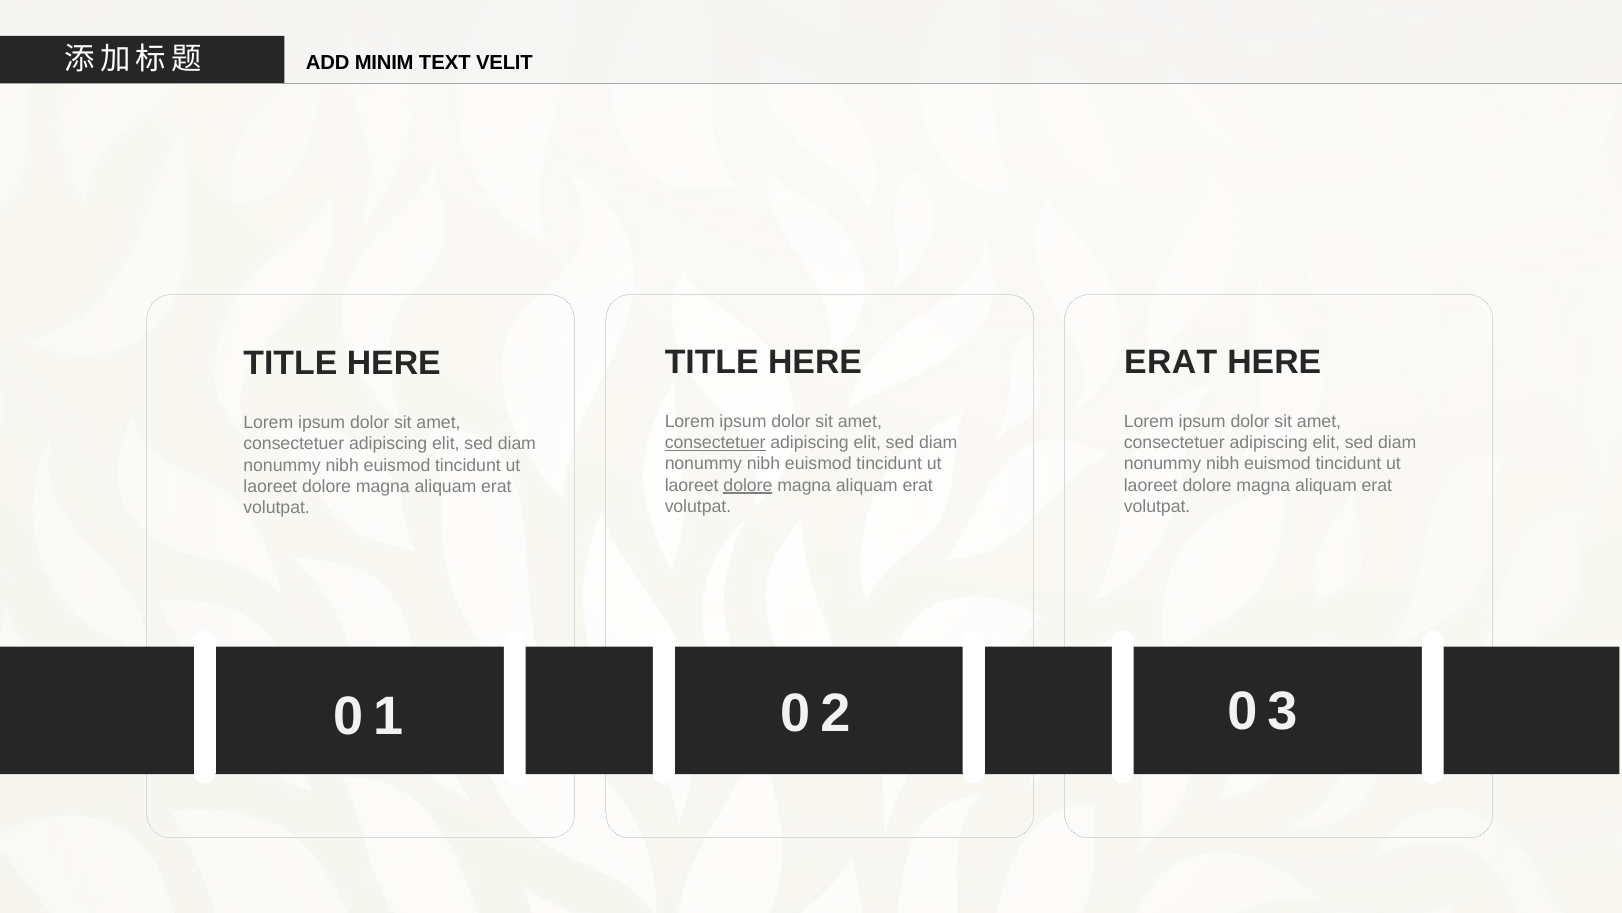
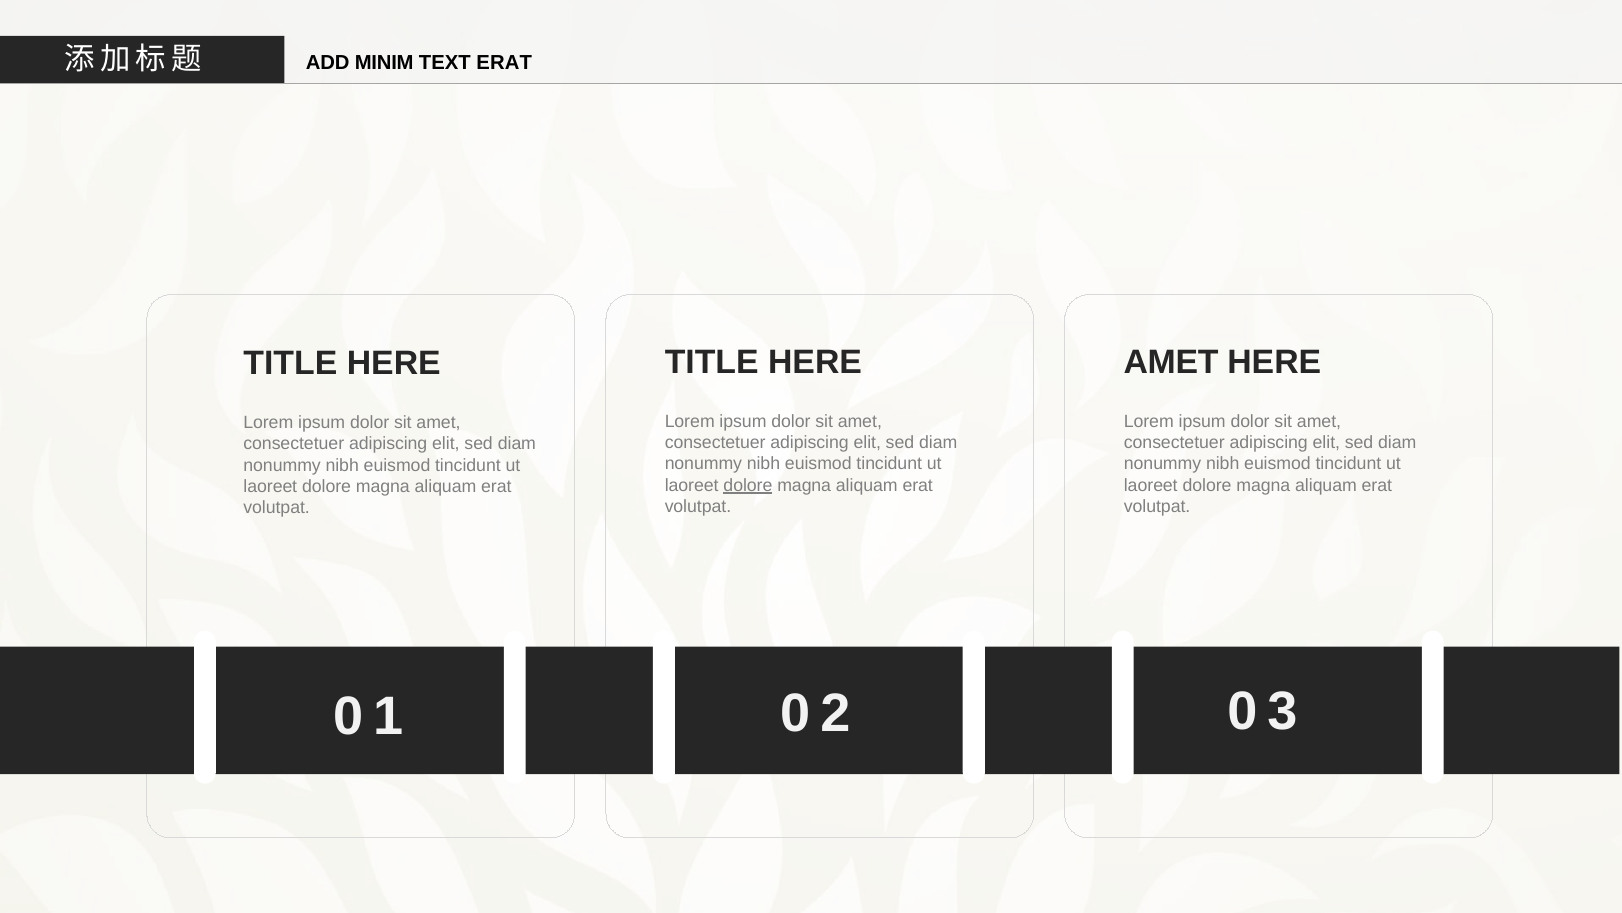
TEXT VELIT: VELIT -> ERAT (504, 63)
ERAT: ERAT -> AMET (1171, 362)
consectetuer underline: present -> none (715, 443)
